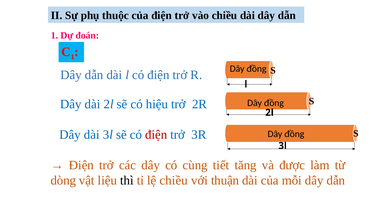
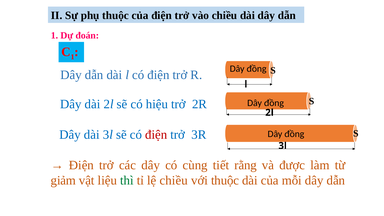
tăng: tăng -> rằng (246, 165)
dòng: dòng -> giảm (63, 180)
thì colour: black -> green (127, 180)
với thuận: thuận -> thuộc (225, 180)
